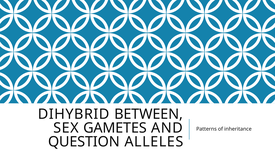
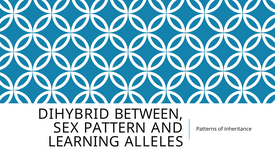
GAMETES: GAMETES -> PATTERN (115, 128)
QUESTION: QUESTION -> LEARNING (84, 142)
